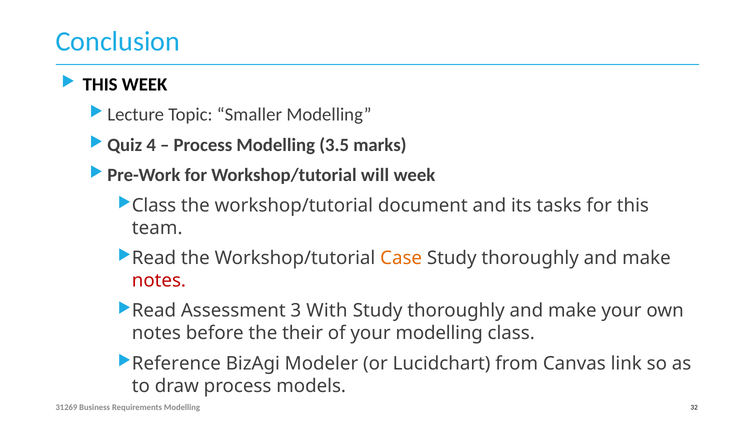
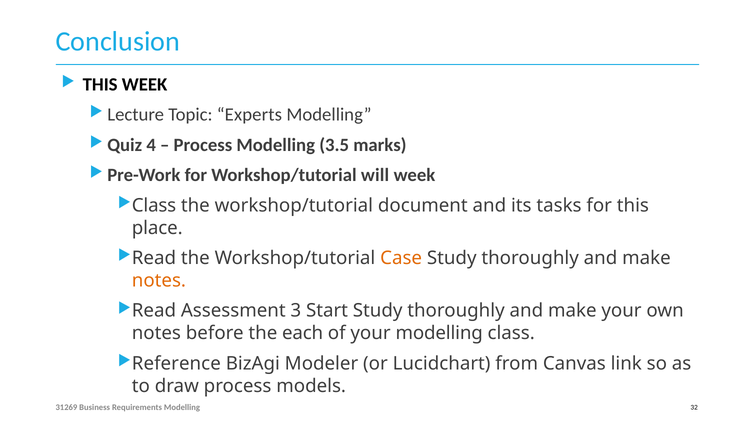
Smaller: Smaller -> Experts (249, 115)
team: team -> place (157, 228)
notes colour: red -> orange (159, 281)
With: With -> Start (327, 311)
their: their -> each (303, 334)
